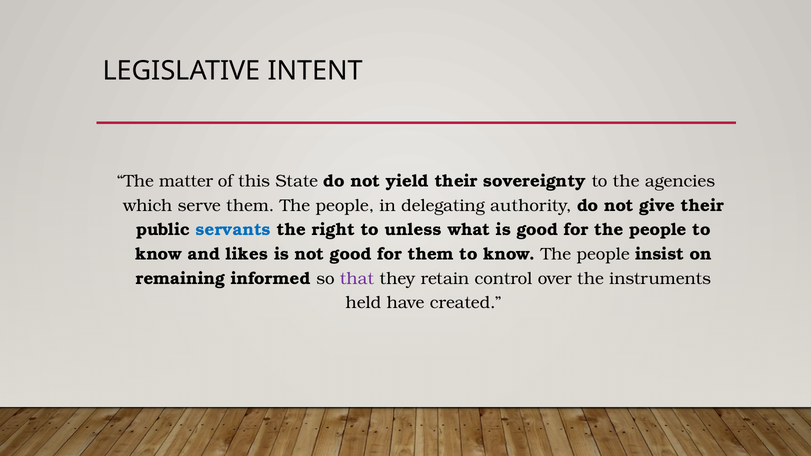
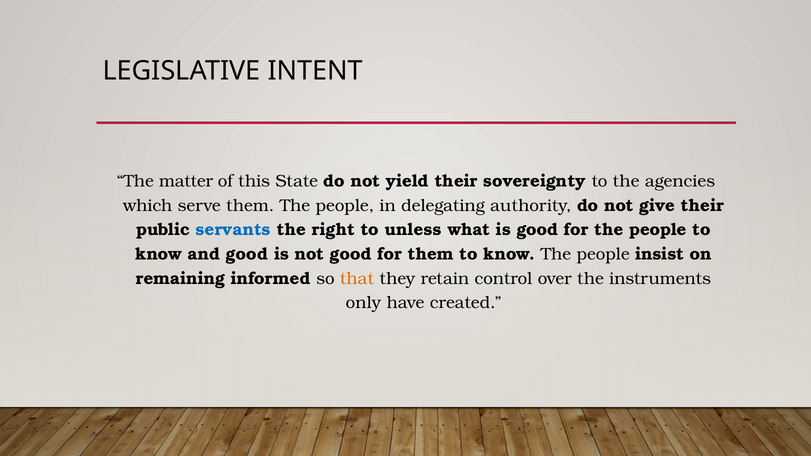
and likes: likes -> good (247, 254)
that colour: purple -> orange (357, 279)
held: held -> only (363, 303)
